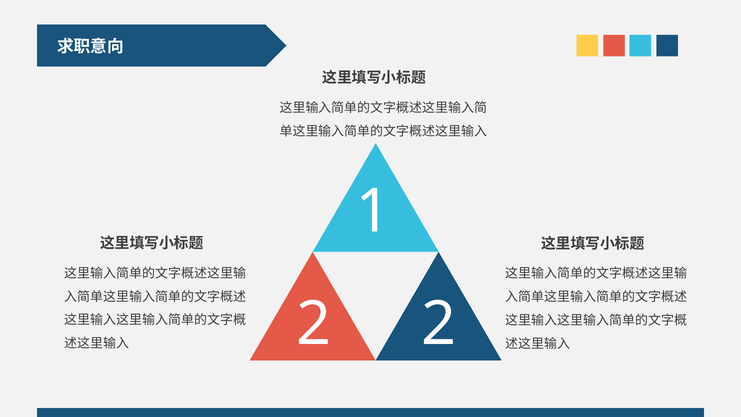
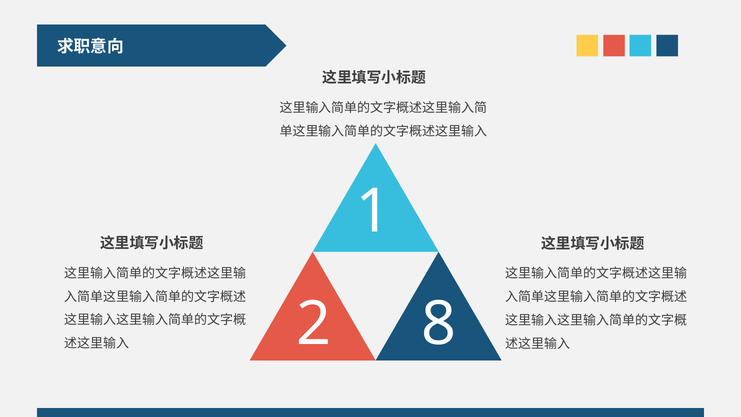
2 2: 2 -> 8 (439, 324)
